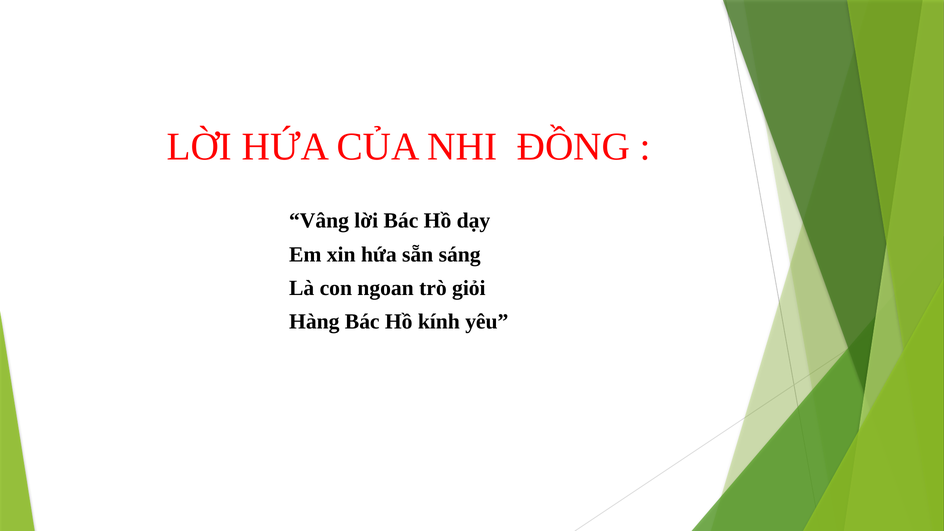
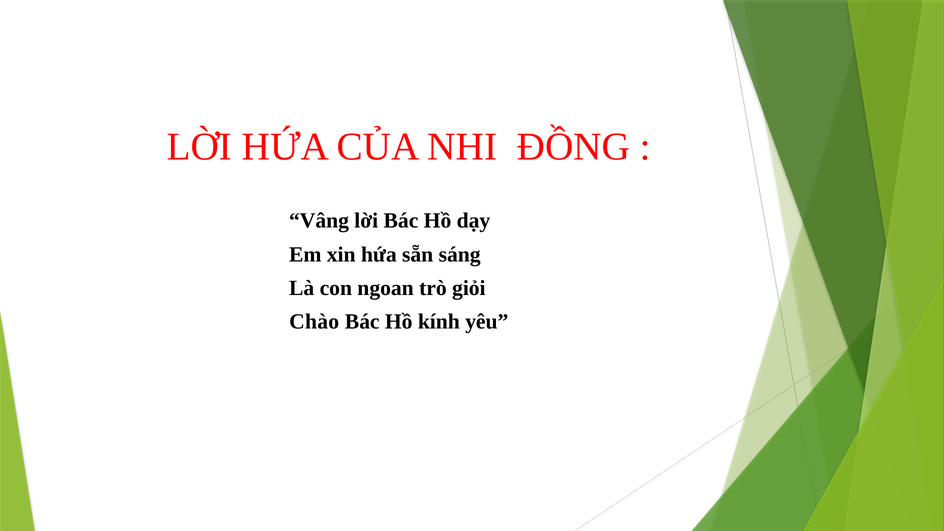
Hàng: Hàng -> Chào (314, 322)
